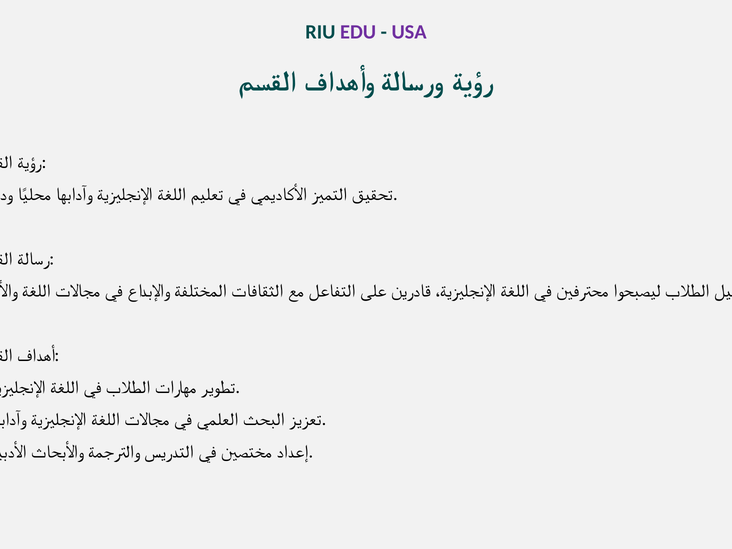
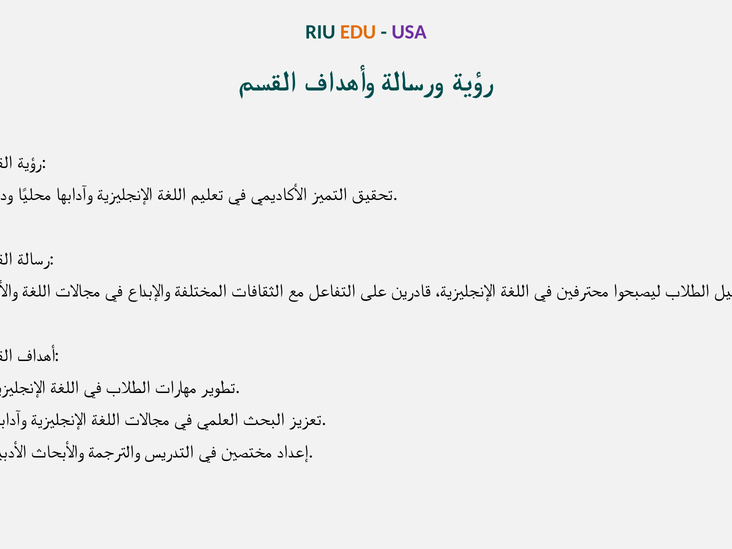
EDU colour: purple -> orange (358, 32)
